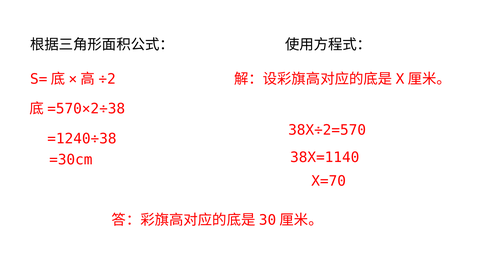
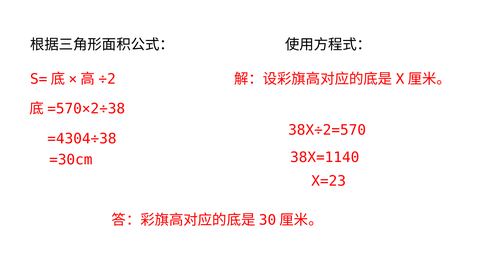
=1240÷38: =1240÷38 -> =4304÷38 (82, 139)
X=70: X=70 -> X=23 (329, 181)
